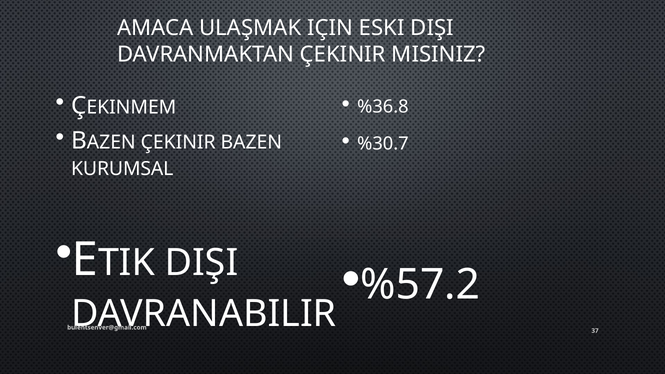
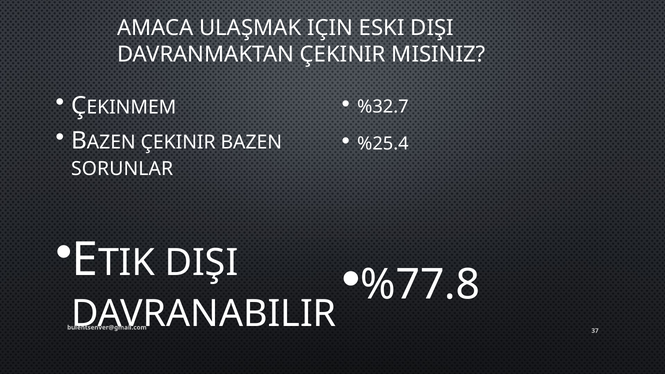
%36.8: %36.8 -> %32.7 (383, 107)
%30.7: %30.7 -> %25.4 (383, 144)
KURUMSAL: KURUMSAL -> SORUNLAR (122, 169)
%57.2: %57.2 -> %77.8 (420, 285)
